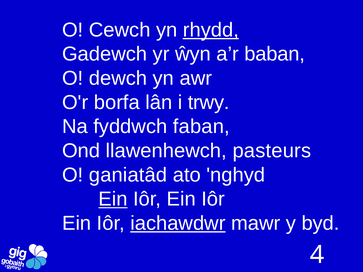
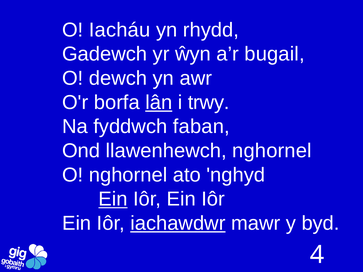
Cewch: Cewch -> Iacháu (120, 30)
rhydd underline: present -> none (211, 30)
baban: baban -> bugail (275, 54)
lân underline: none -> present (159, 102)
llawenhewch pasteurs: pasteurs -> nghornel (272, 151)
O ganiatâd: ganiatâd -> nghornel (128, 175)
